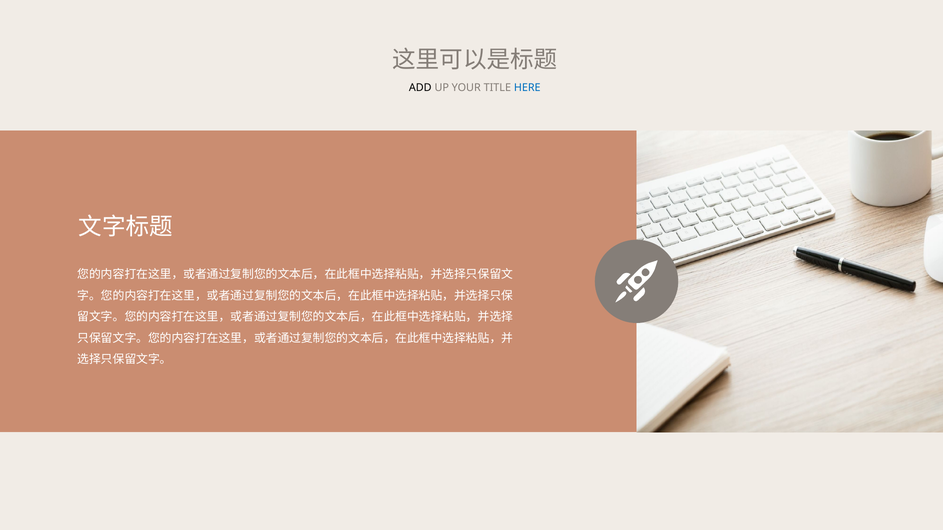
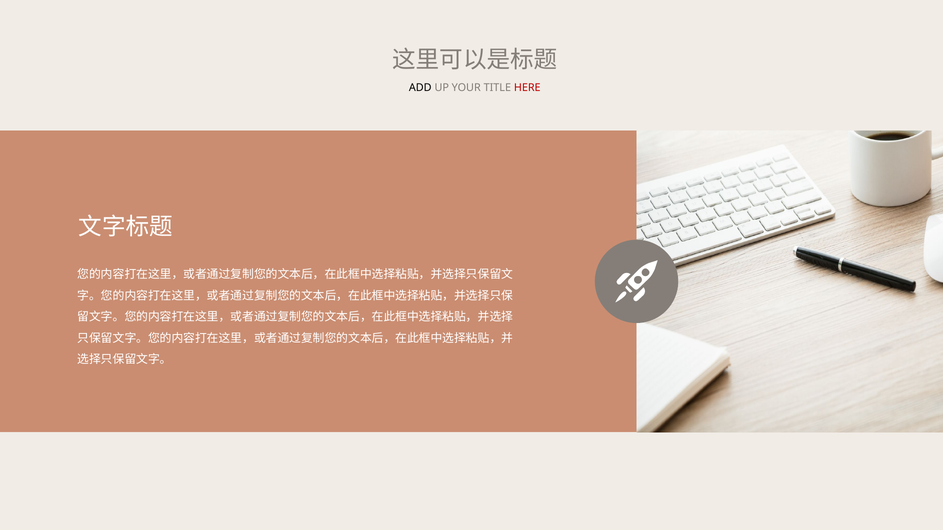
HERE colour: blue -> red (527, 88)
